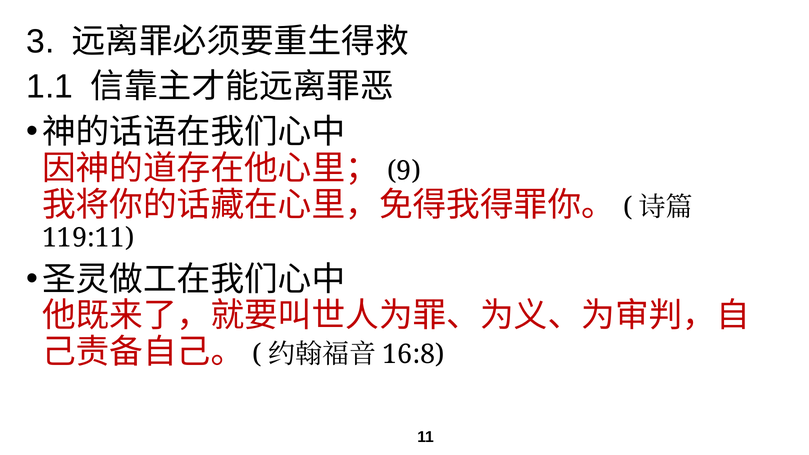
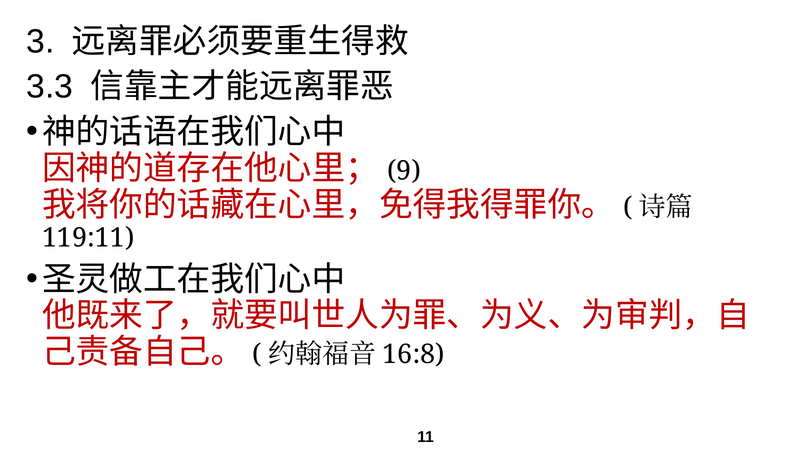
1.1: 1.1 -> 3.3 (50, 87)
